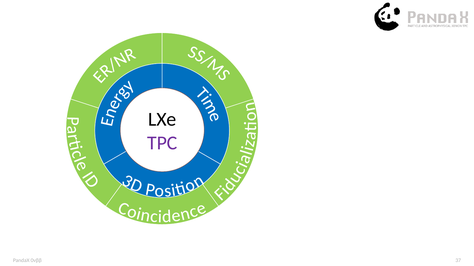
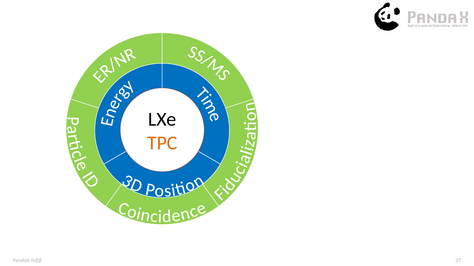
TPC colour: purple -> orange (162, 143)
